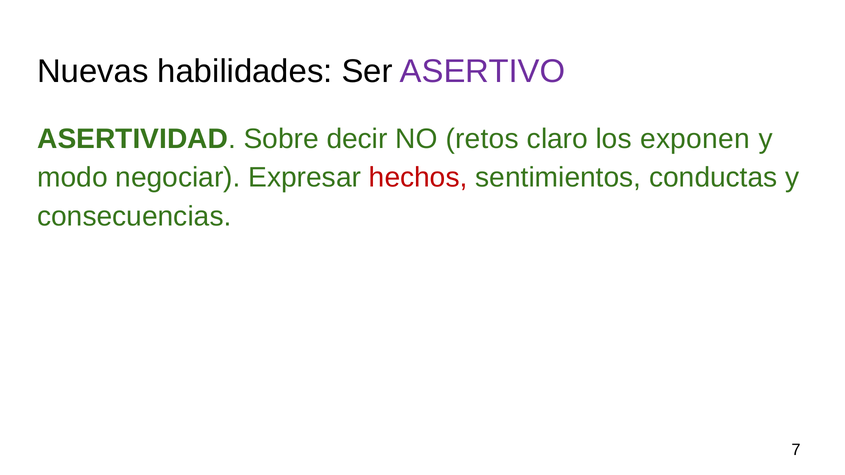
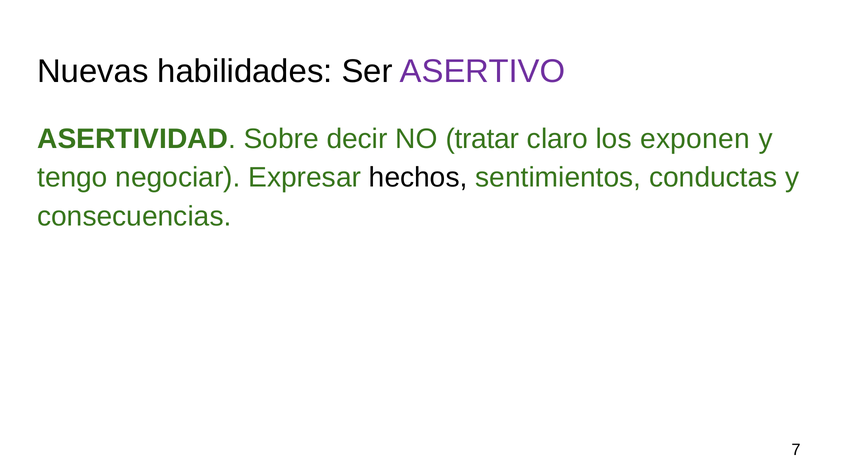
retos: retos -> tratar (482, 139)
modo: modo -> tengo (72, 178)
hechos colour: red -> black (418, 178)
